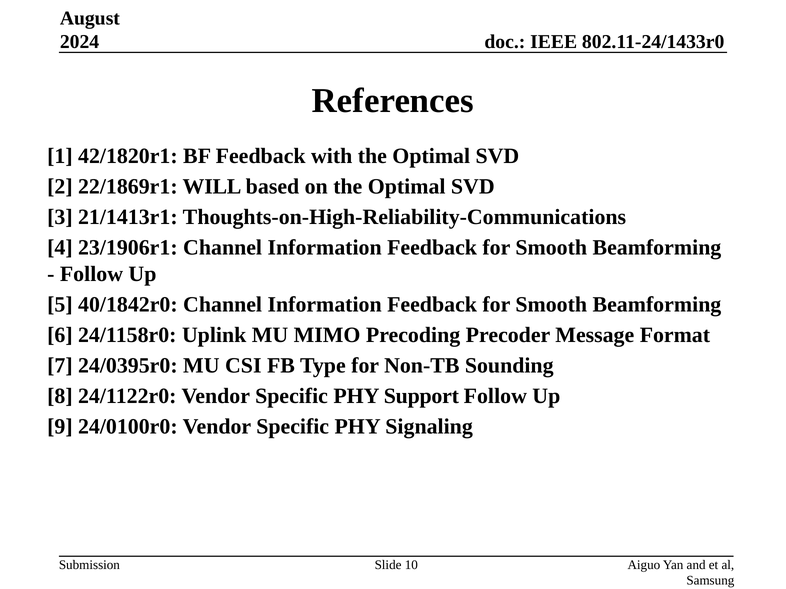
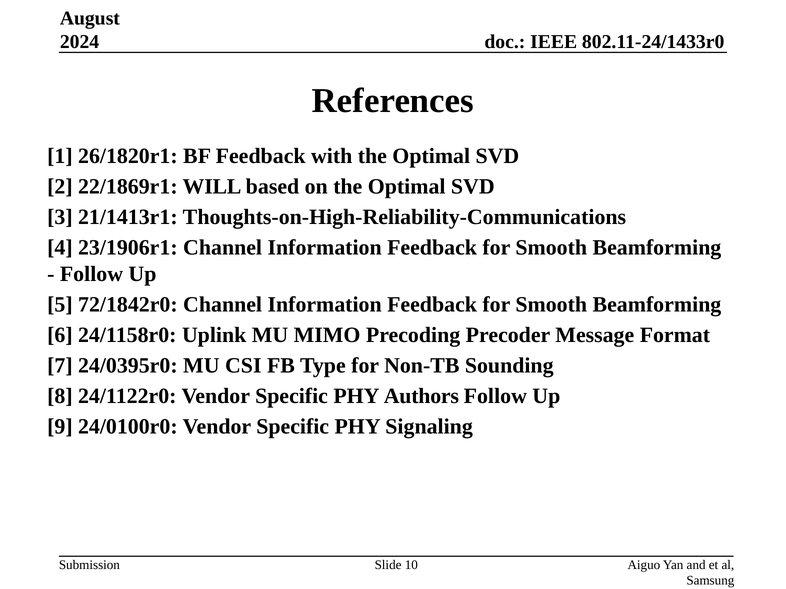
42/1820r1: 42/1820r1 -> 26/1820r1 (128, 156)
40/1842r0: 40/1842r0 -> 72/1842r0 (128, 305)
Support: Support -> Authors (421, 396)
